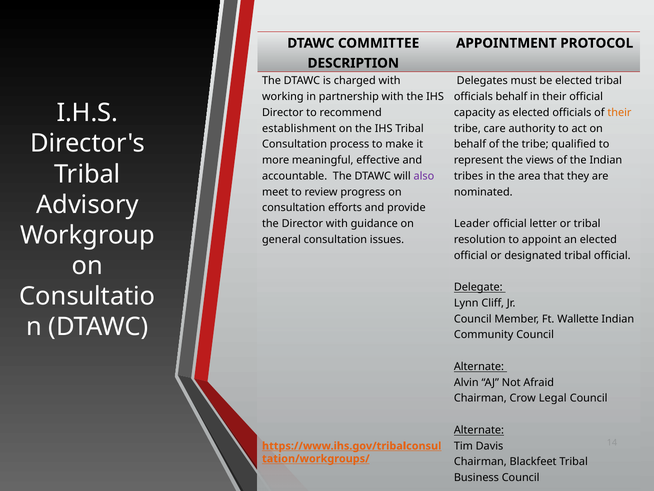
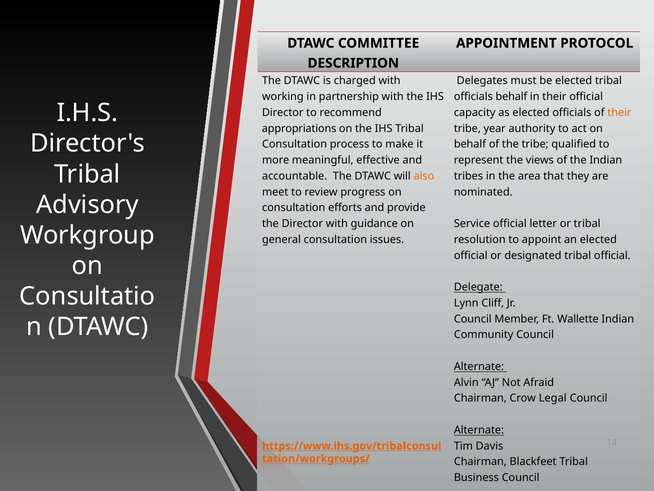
establishment: establishment -> appropriations (299, 128)
care: care -> year (495, 128)
also colour: purple -> orange (424, 176)
Leader: Leader -> Service (472, 224)
